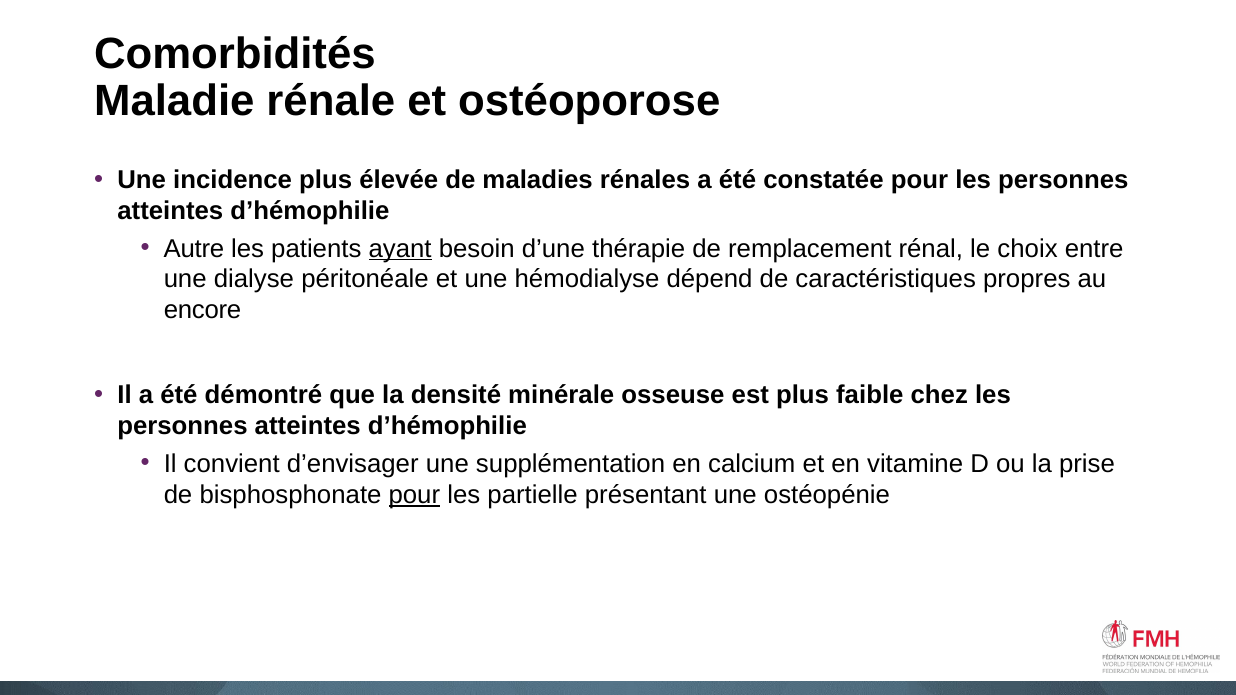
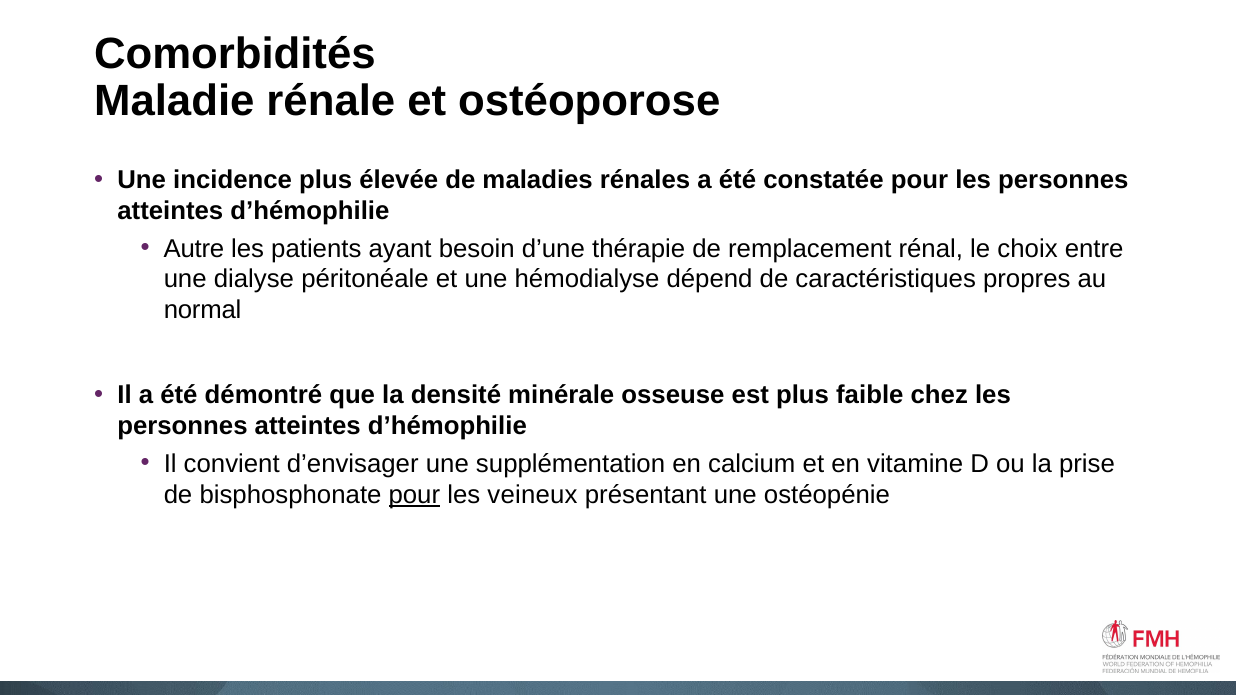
ayant underline: present -> none (400, 249)
encore: encore -> normal (203, 311)
partielle: partielle -> veineux (532, 495)
